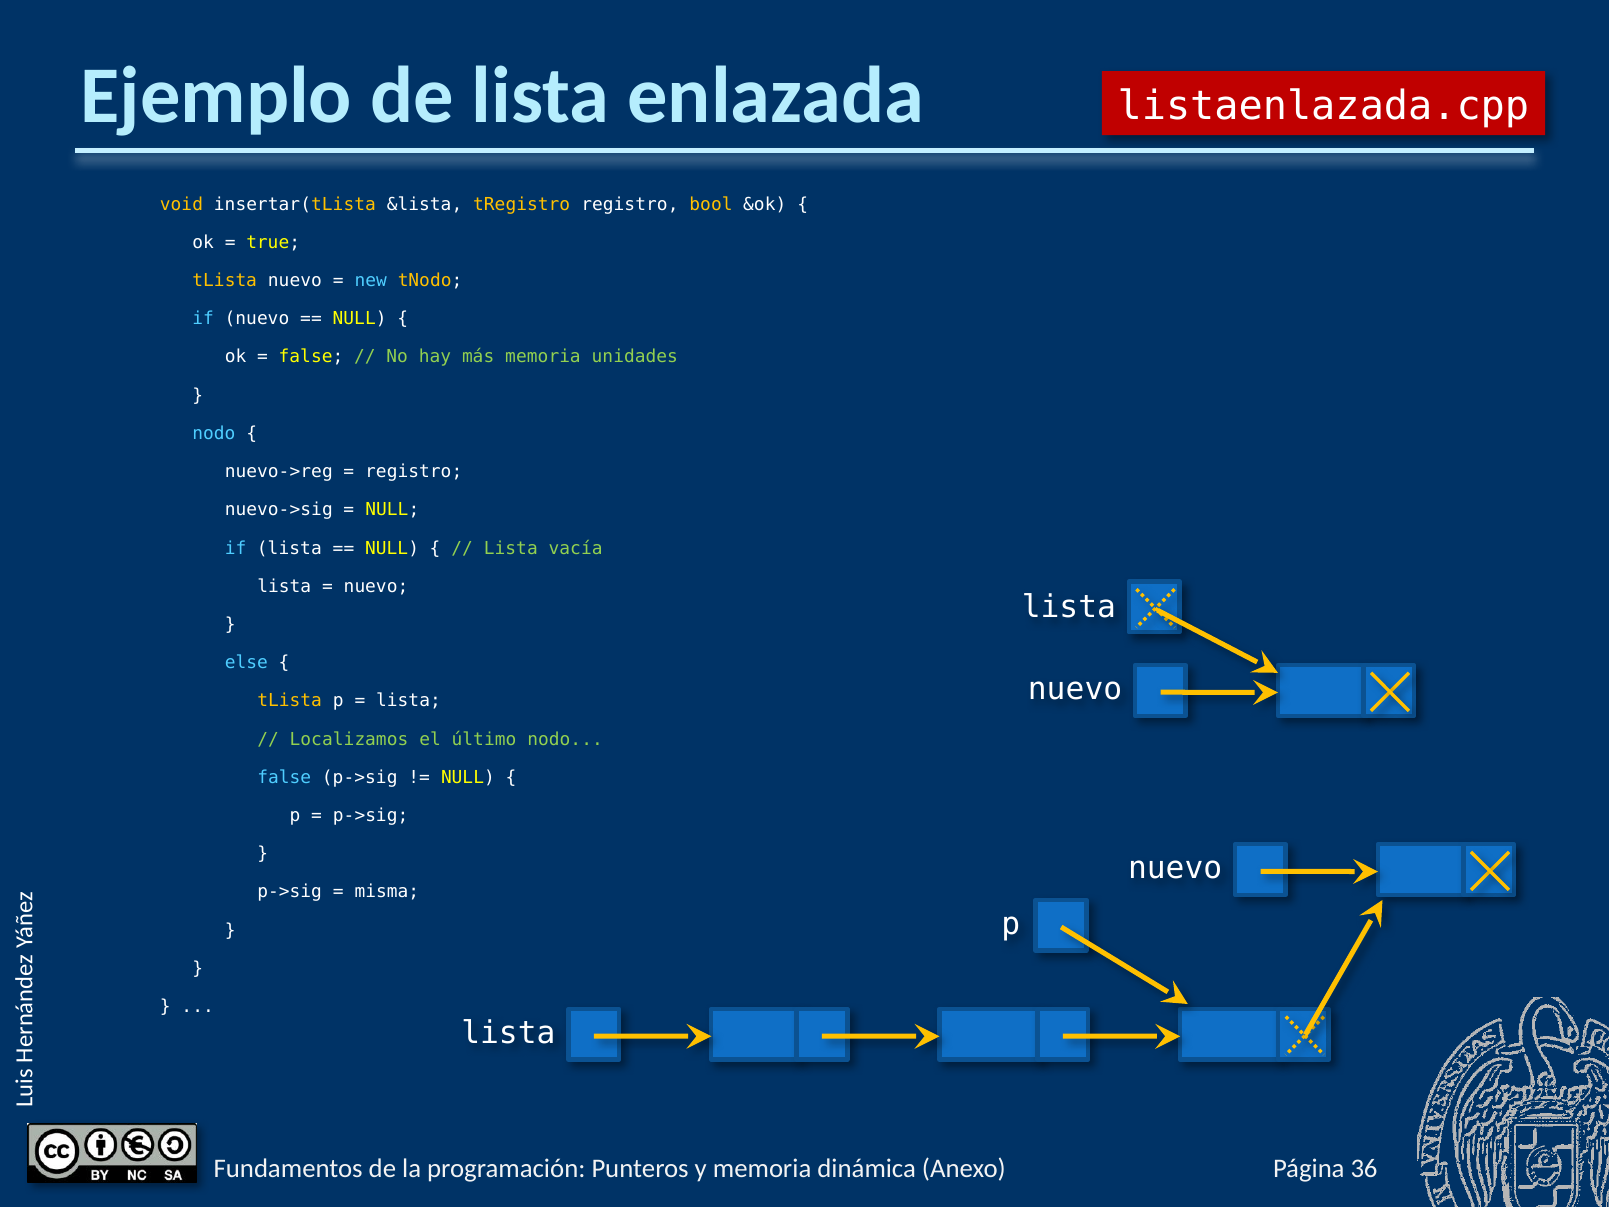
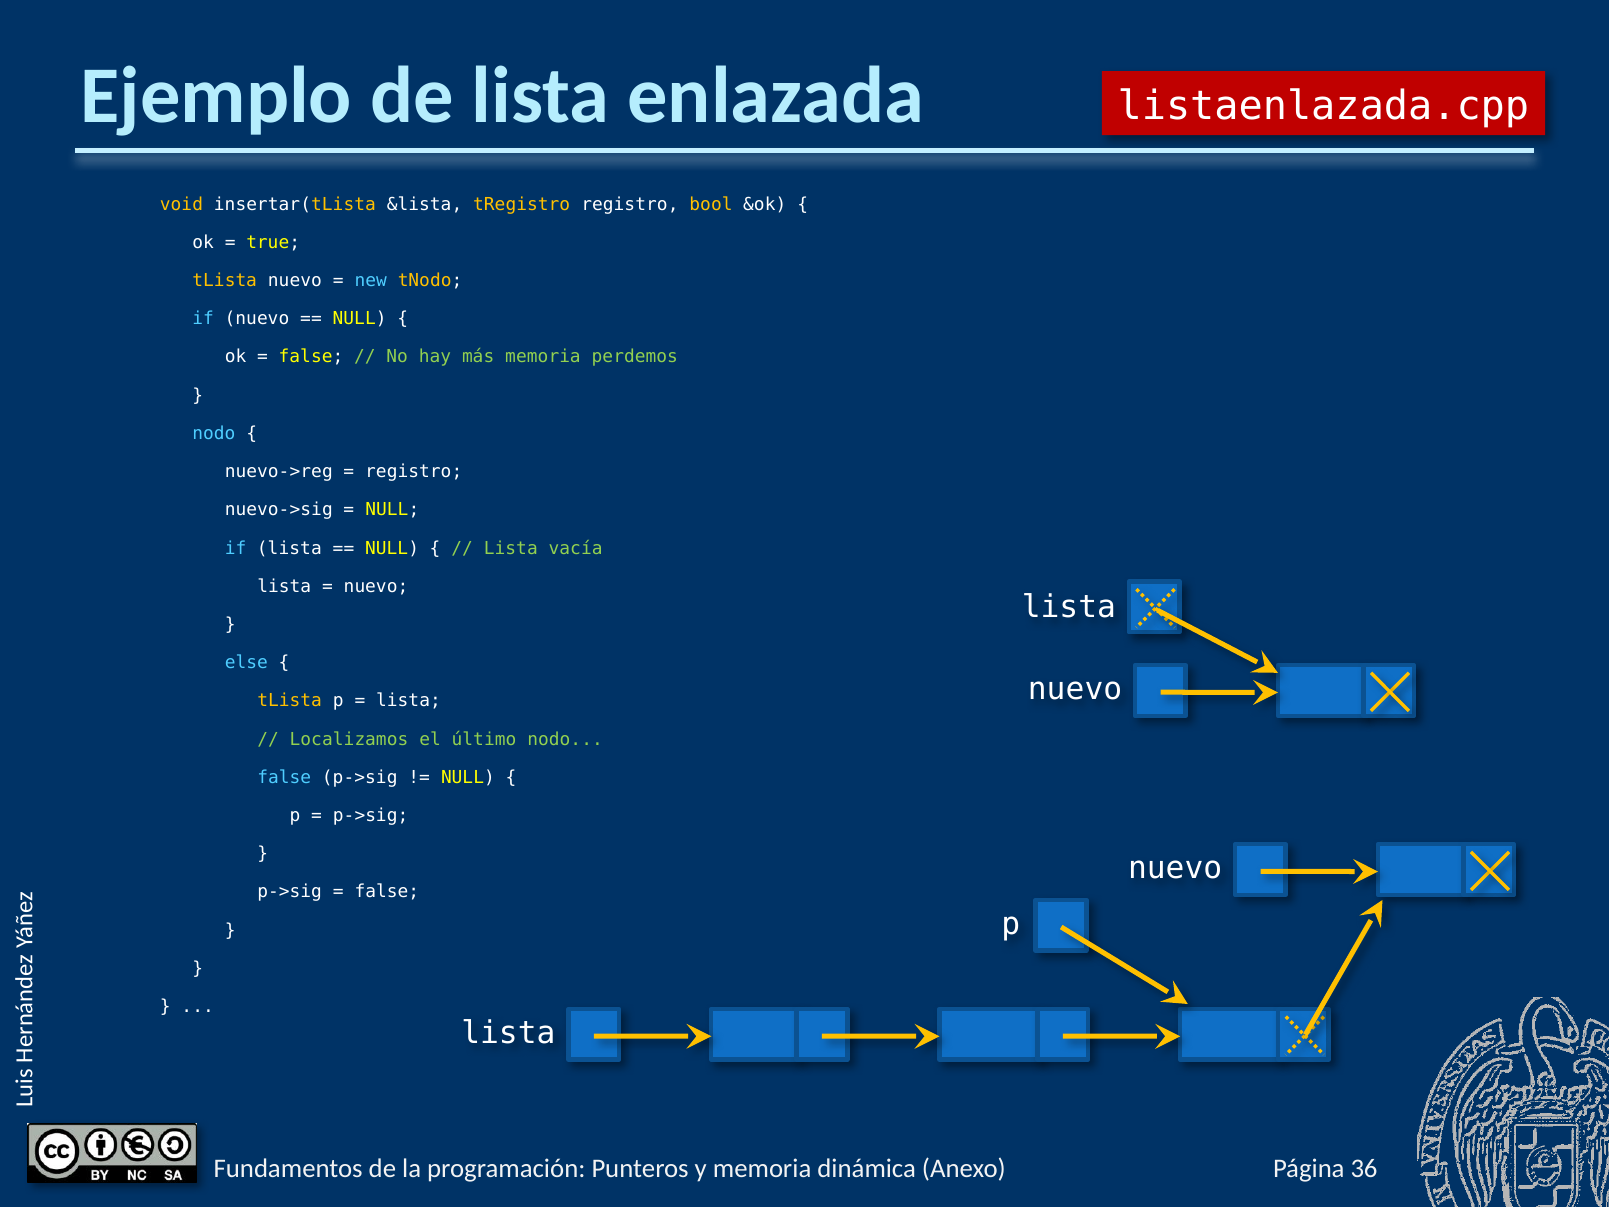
unidades: unidades -> perdemos (635, 357)
misma: misma -> false (387, 892)
